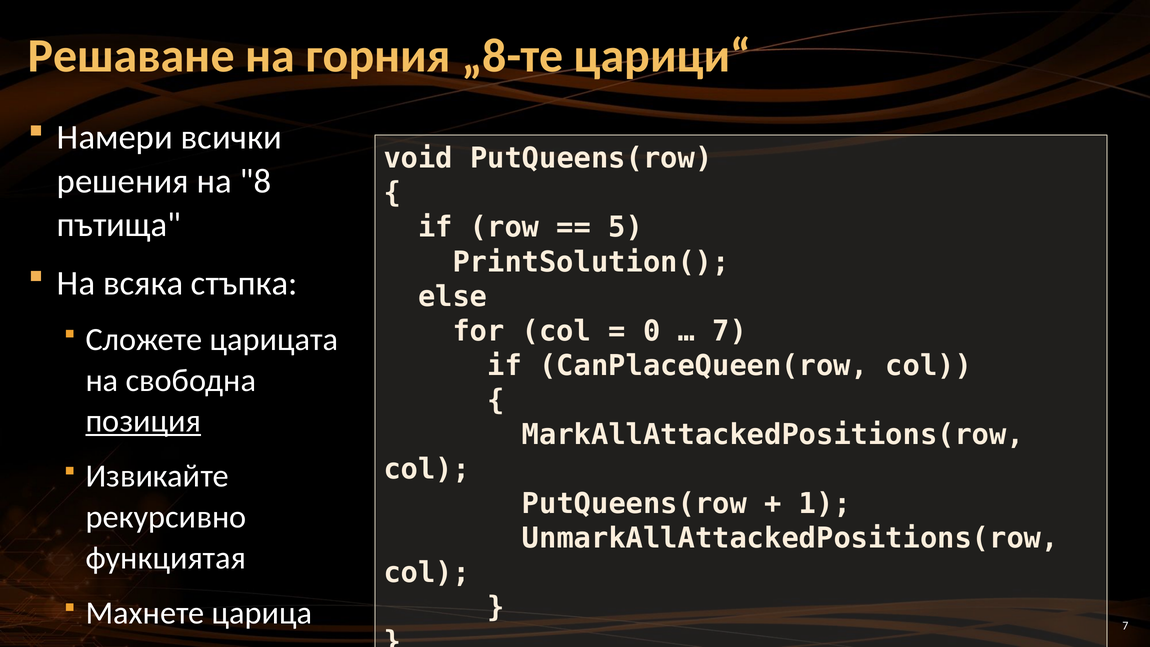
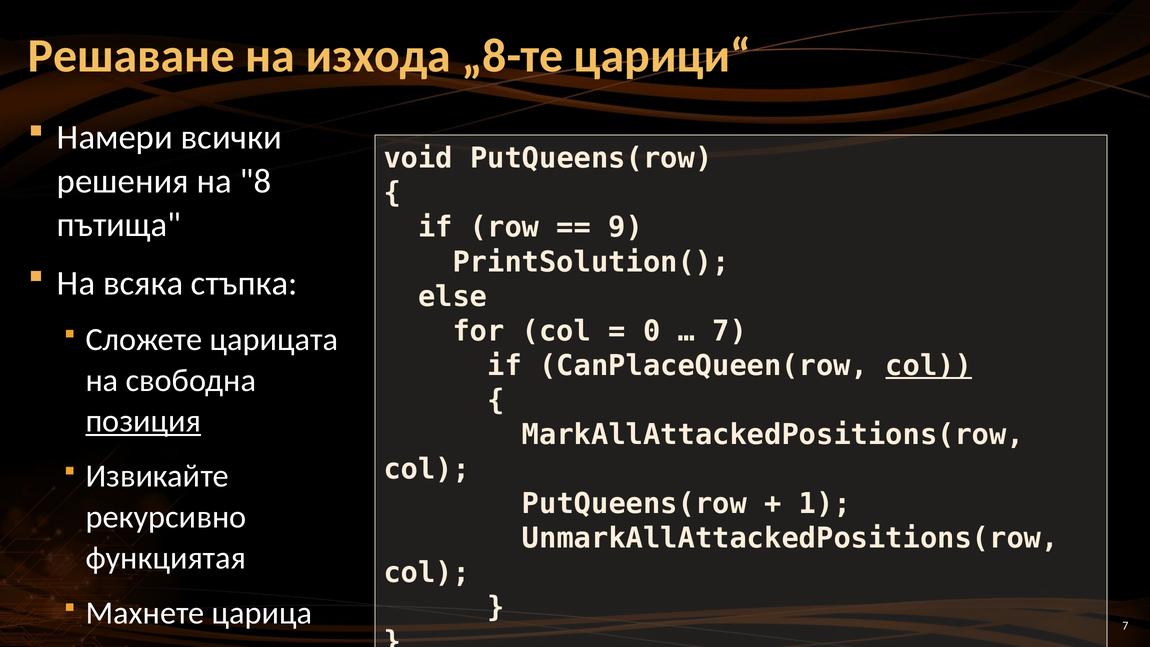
горния: горния -> изхода (378, 56)
5: 5 -> 9 (626, 228)
col underline: none -> present (929, 366)
